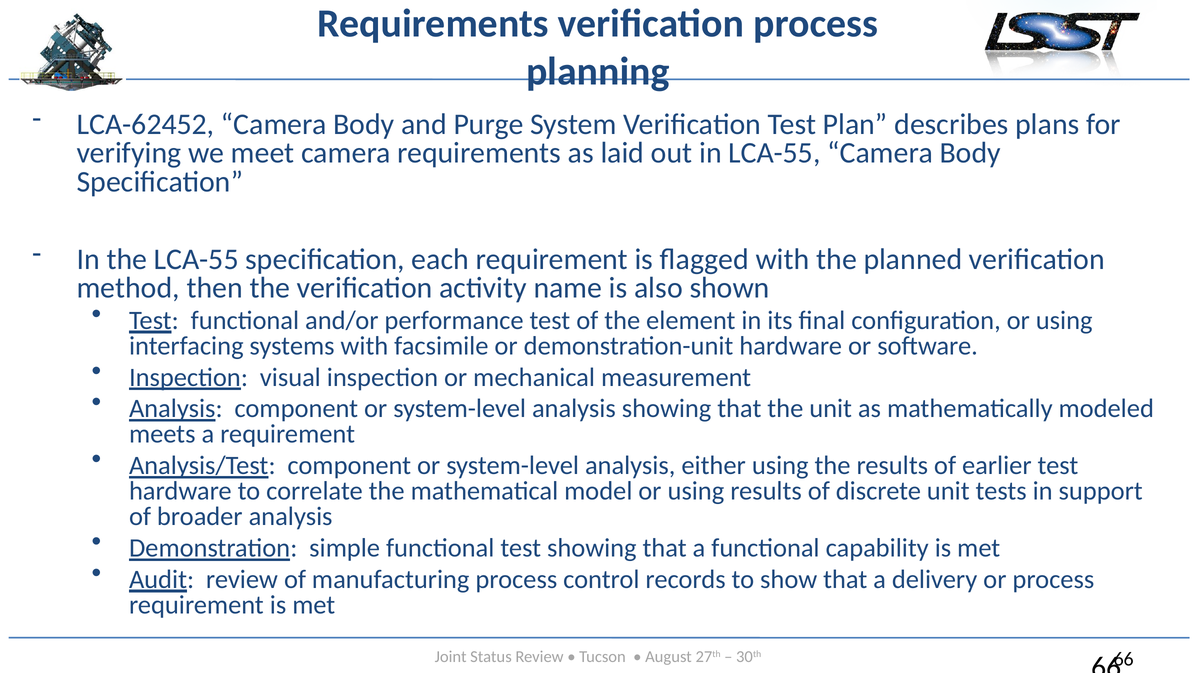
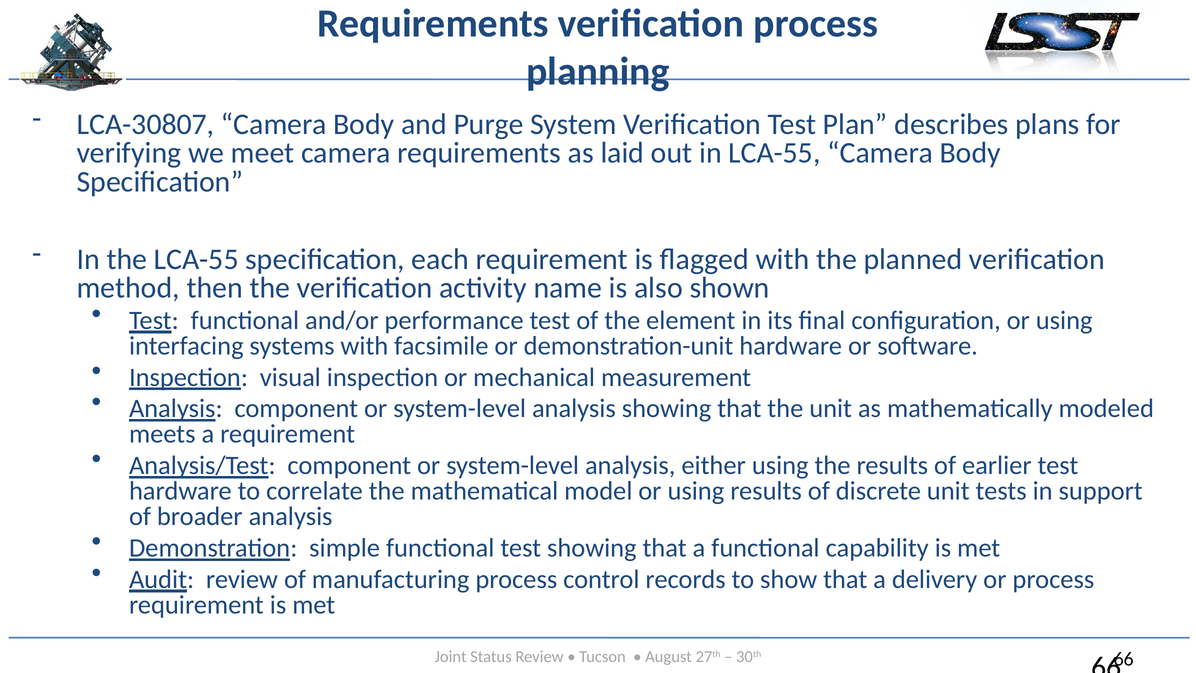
LCA-62452: LCA-62452 -> LCA-30807 (146, 124)
